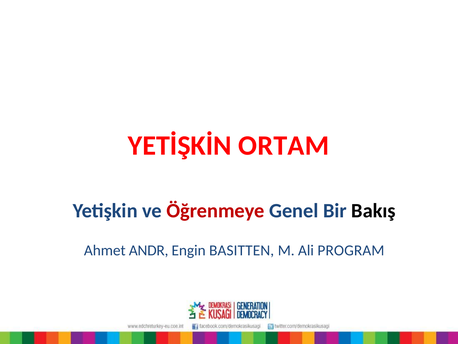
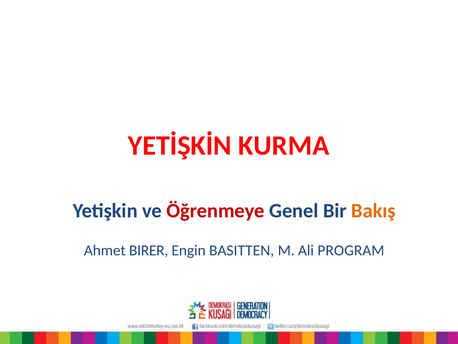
ORTAM: ORTAM -> KURMA (284, 145)
Bakış colour: black -> orange (373, 211)
ANDR: ANDR -> BIRER (149, 250)
